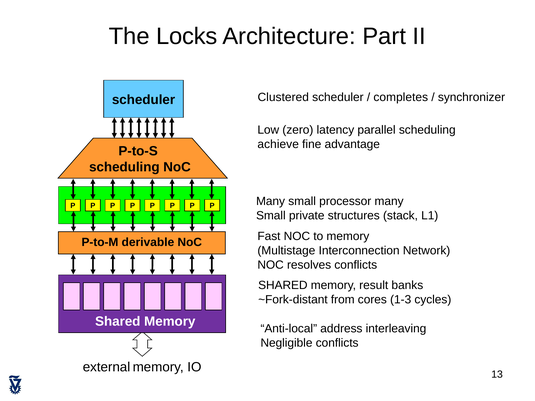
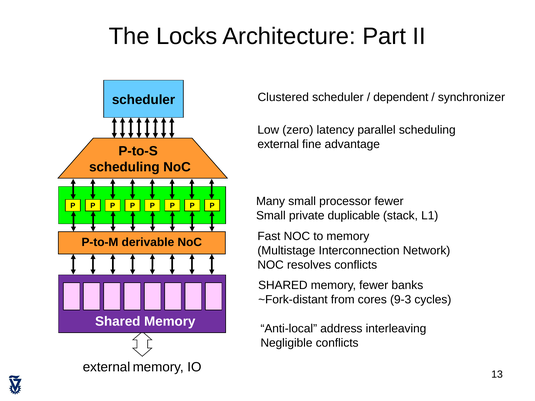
completes: completes -> dependent (401, 97)
achieve: achieve -> external (278, 144)
processor many: many -> fewer (389, 201)
structures: structures -> duplicable (354, 216)
memory result: result -> fewer (374, 285)
1-3: 1-3 -> 9-3 (401, 300)
